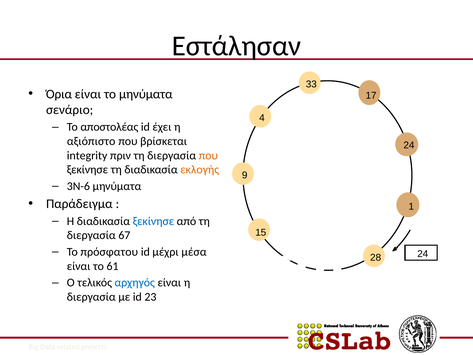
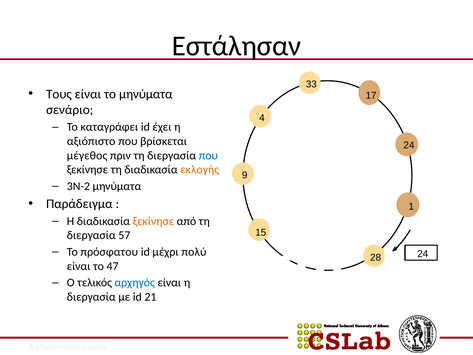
Όρια: Όρια -> Τους (59, 94)
αποστολέας: αποστολέας -> καταγράφει (109, 127)
integrity: integrity -> μέγεθος (87, 155)
που colour: orange -> blue (208, 155)
3Ν-6: 3Ν-6 -> 3Ν-2 (78, 186)
ξεκίνησε colour: blue -> orange (153, 221)
67: 67 -> 57 (124, 235)
μέσα: μέσα -> πολύ (194, 252)
61: 61 -> 47 (113, 266)
23: 23 -> 21 (150, 297)
